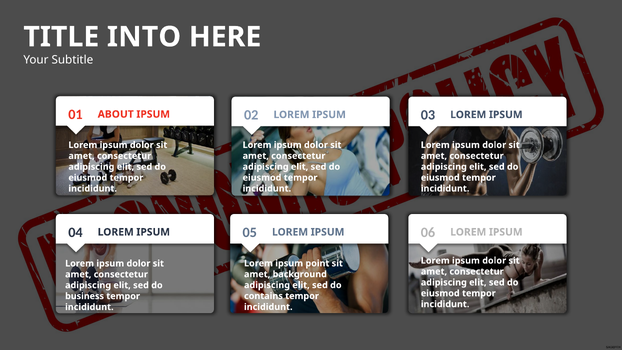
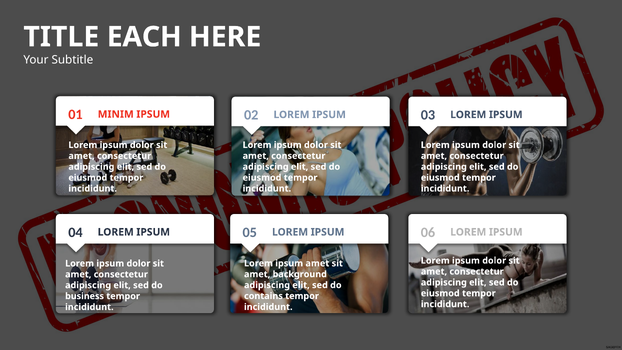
INTO: INTO -> EACH (144, 37)
ABOUT: ABOUT -> MINIM (116, 114)
ipsum point: point -> amet (317, 263)
